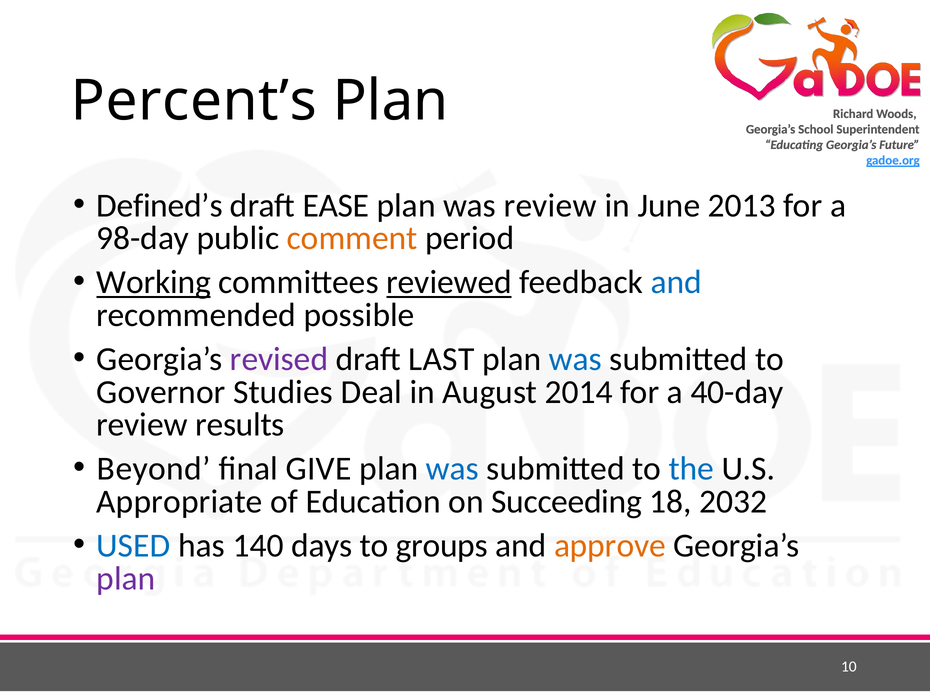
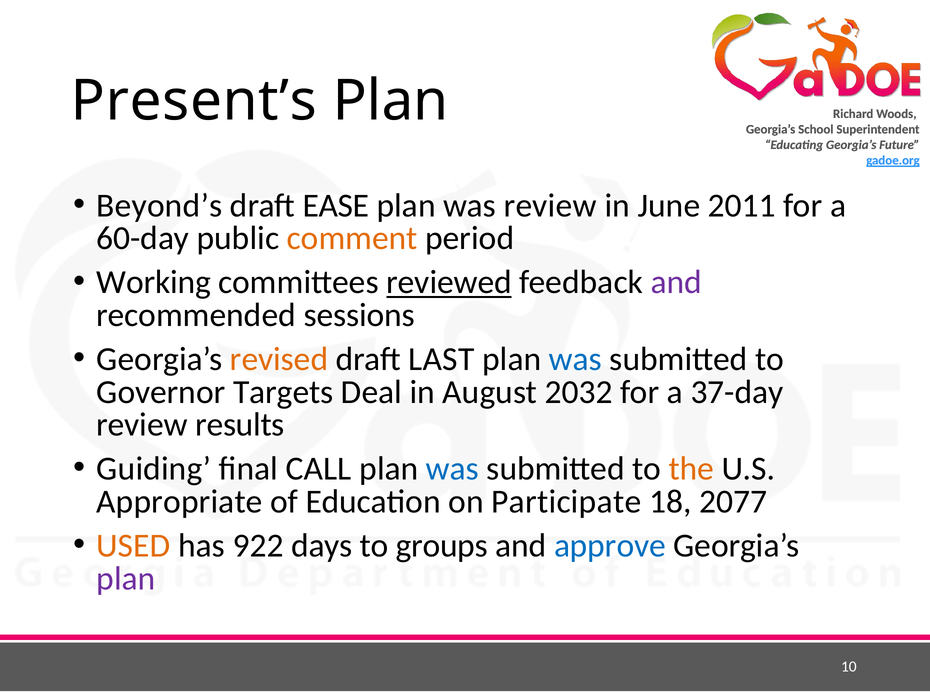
Percent’s: Percent’s -> Present’s (194, 101)
Defined’s: Defined’s -> Beyond’s (159, 205)
2013: 2013 -> 2011 (742, 205)
98-day: 98-day -> 60-day (143, 238)
Working underline: present -> none (154, 282)
and colour: blue -> purple (676, 282)
possible: possible -> sessions (359, 315)
revised colour: purple -> orange (279, 359)
Studies: Studies -> Targets (283, 392)
2014: 2014 -> 2032 (579, 392)
40-day: 40-day -> 37-day (737, 392)
Beyond: Beyond -> Guiding (154, 469)
GIVE: GIVE -> CALL (319, 469)
the colour: blue -> orange (691, 469)
Succeeding: Succeeding -> Participate (566, 501)
2032: 2032 -> 2077 (733, 501)
USED colour: blue -> orange (133, 545)
140: 140 -> 922 (258, 545)
approve colour: orange -> blue (610, 545)
